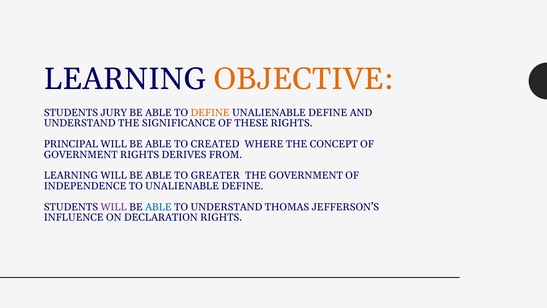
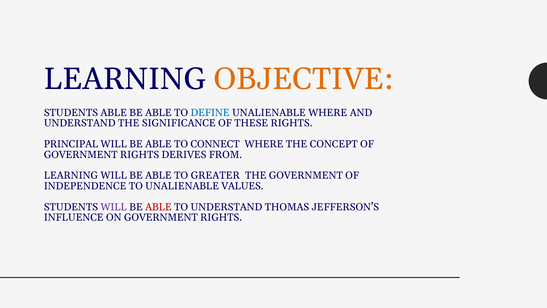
STUDENTS JURY: JURY -> ABLE (114, 113)
DEFINE colour: orange -> blue (210, 113)
DEFINE: DEFINE -> WHERE (328, 113)
CREATED: CREATED -> CONNECT (215, 144)
TO UNALIENABLE DEFINE: DEFINE -> VALUES (242, 186)
ABLE colour: blue -> red (158, 207)
ON DECLARATION: DECLARATION -> GOVERNMENT (161, 217)
